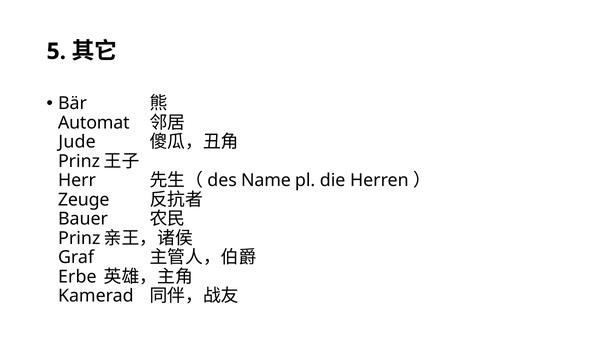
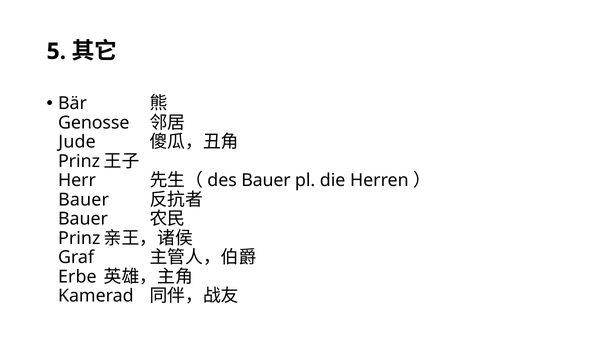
Automat: Automat -> Genosse (94, 123)
Name: Name -> Bauer (266, 180)
Zeuge: Zeuge -> Bauer (84, 200)
